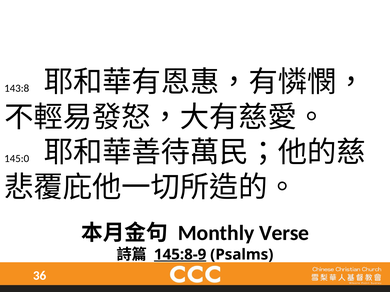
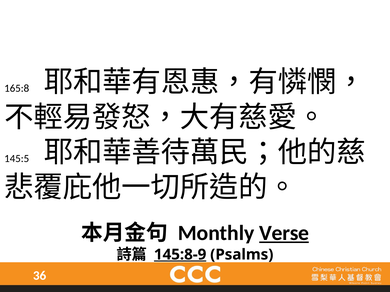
143:8: 143:8 -> 165:8 (17, 89)
145:0: 145:0 -> 145:5 (17, 159)
Verse underline: none -> present (284, 233)
